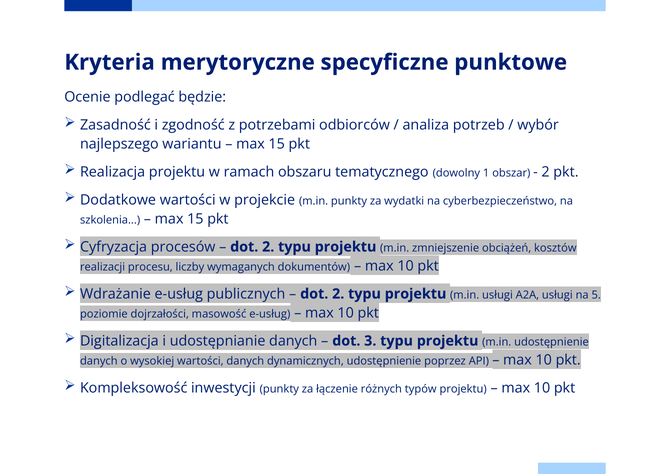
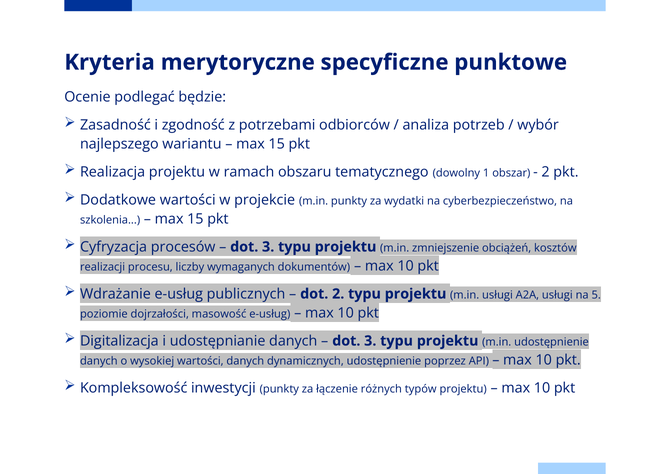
2: 2 -> 3 (268, 247)
